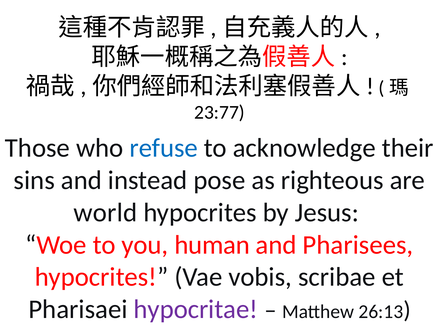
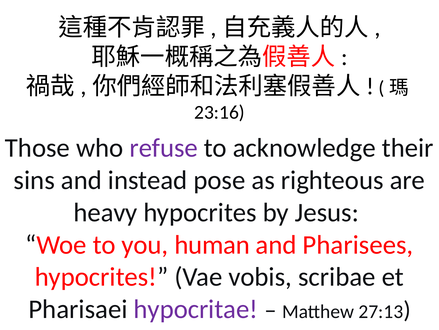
23:77: 23:77 -> 23:16 (220, 112)
refuse colour: blue -> purple (164, 148)
world: world -> heavy (106, 212)
26:13: 26:13 -> 27:13 (381, 311)
